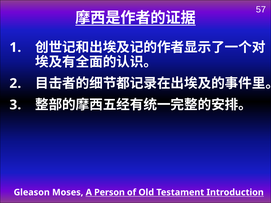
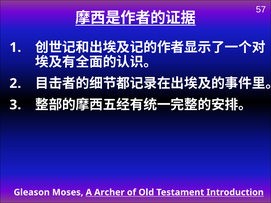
Person: Person -> Archer (109, 193)
